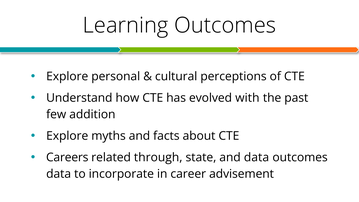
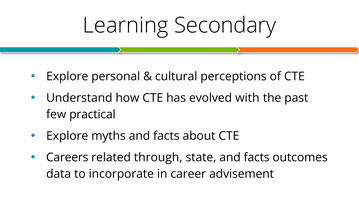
Learning Outcomes: Outcomes -> Secondary (225, 25)
addition: addition -> practical (92, 114)
state and data: data -> facts (257, 157)
